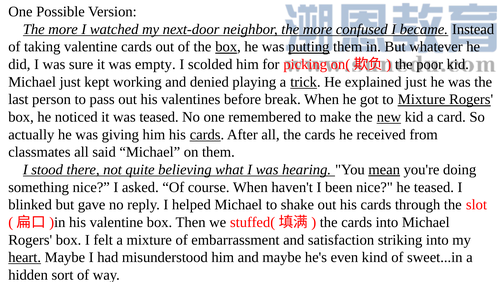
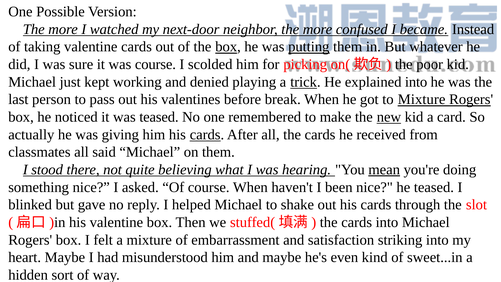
was empty: empty -> course (155, 64)
explained just: just -> into (416, 82)
heart underline: present -> none (25, 257)
